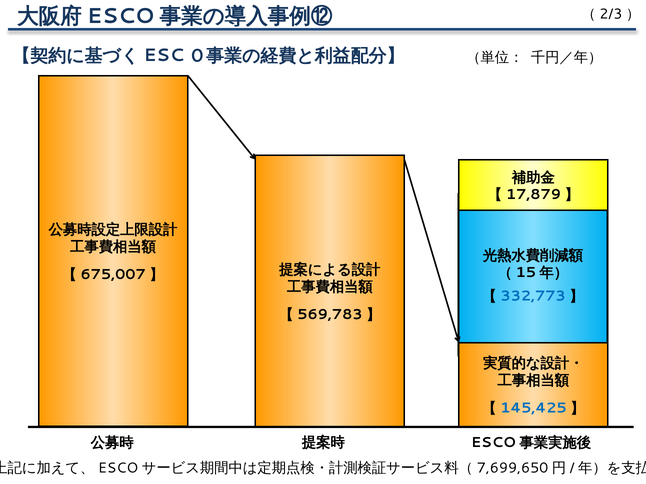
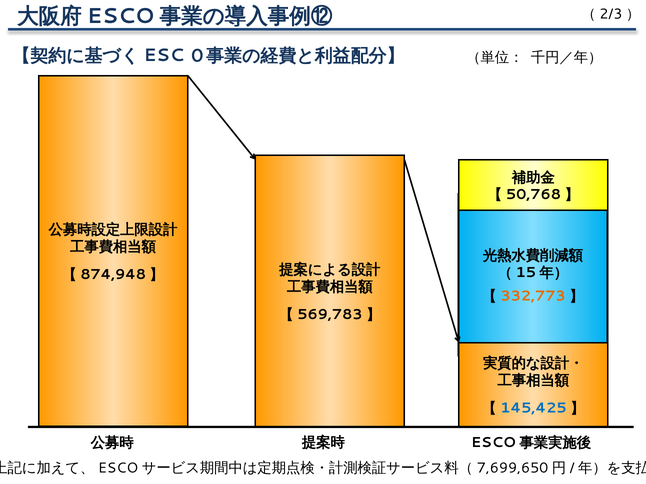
17,879: 17,879 -> 50,768 (533, 195)
675,007: 675,007 -> 874,948 (113, 275)
332,773 colour: blue -> orange (533, 297)
